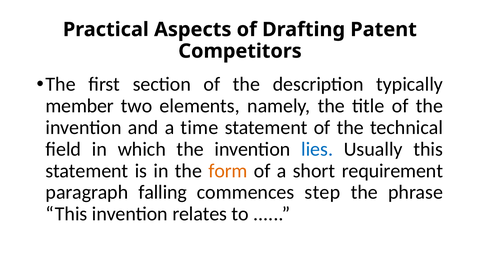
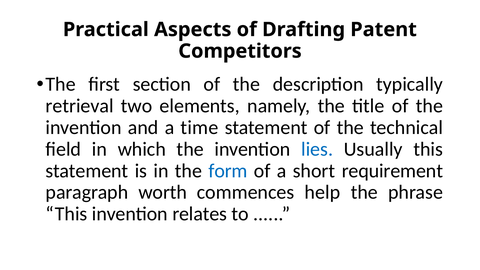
member: member -> retrieval (80, 106)
form colour: orange -> blue (228, 171)
falling: falling -> worth (163, 192)
step: step -> help (322, 192)
